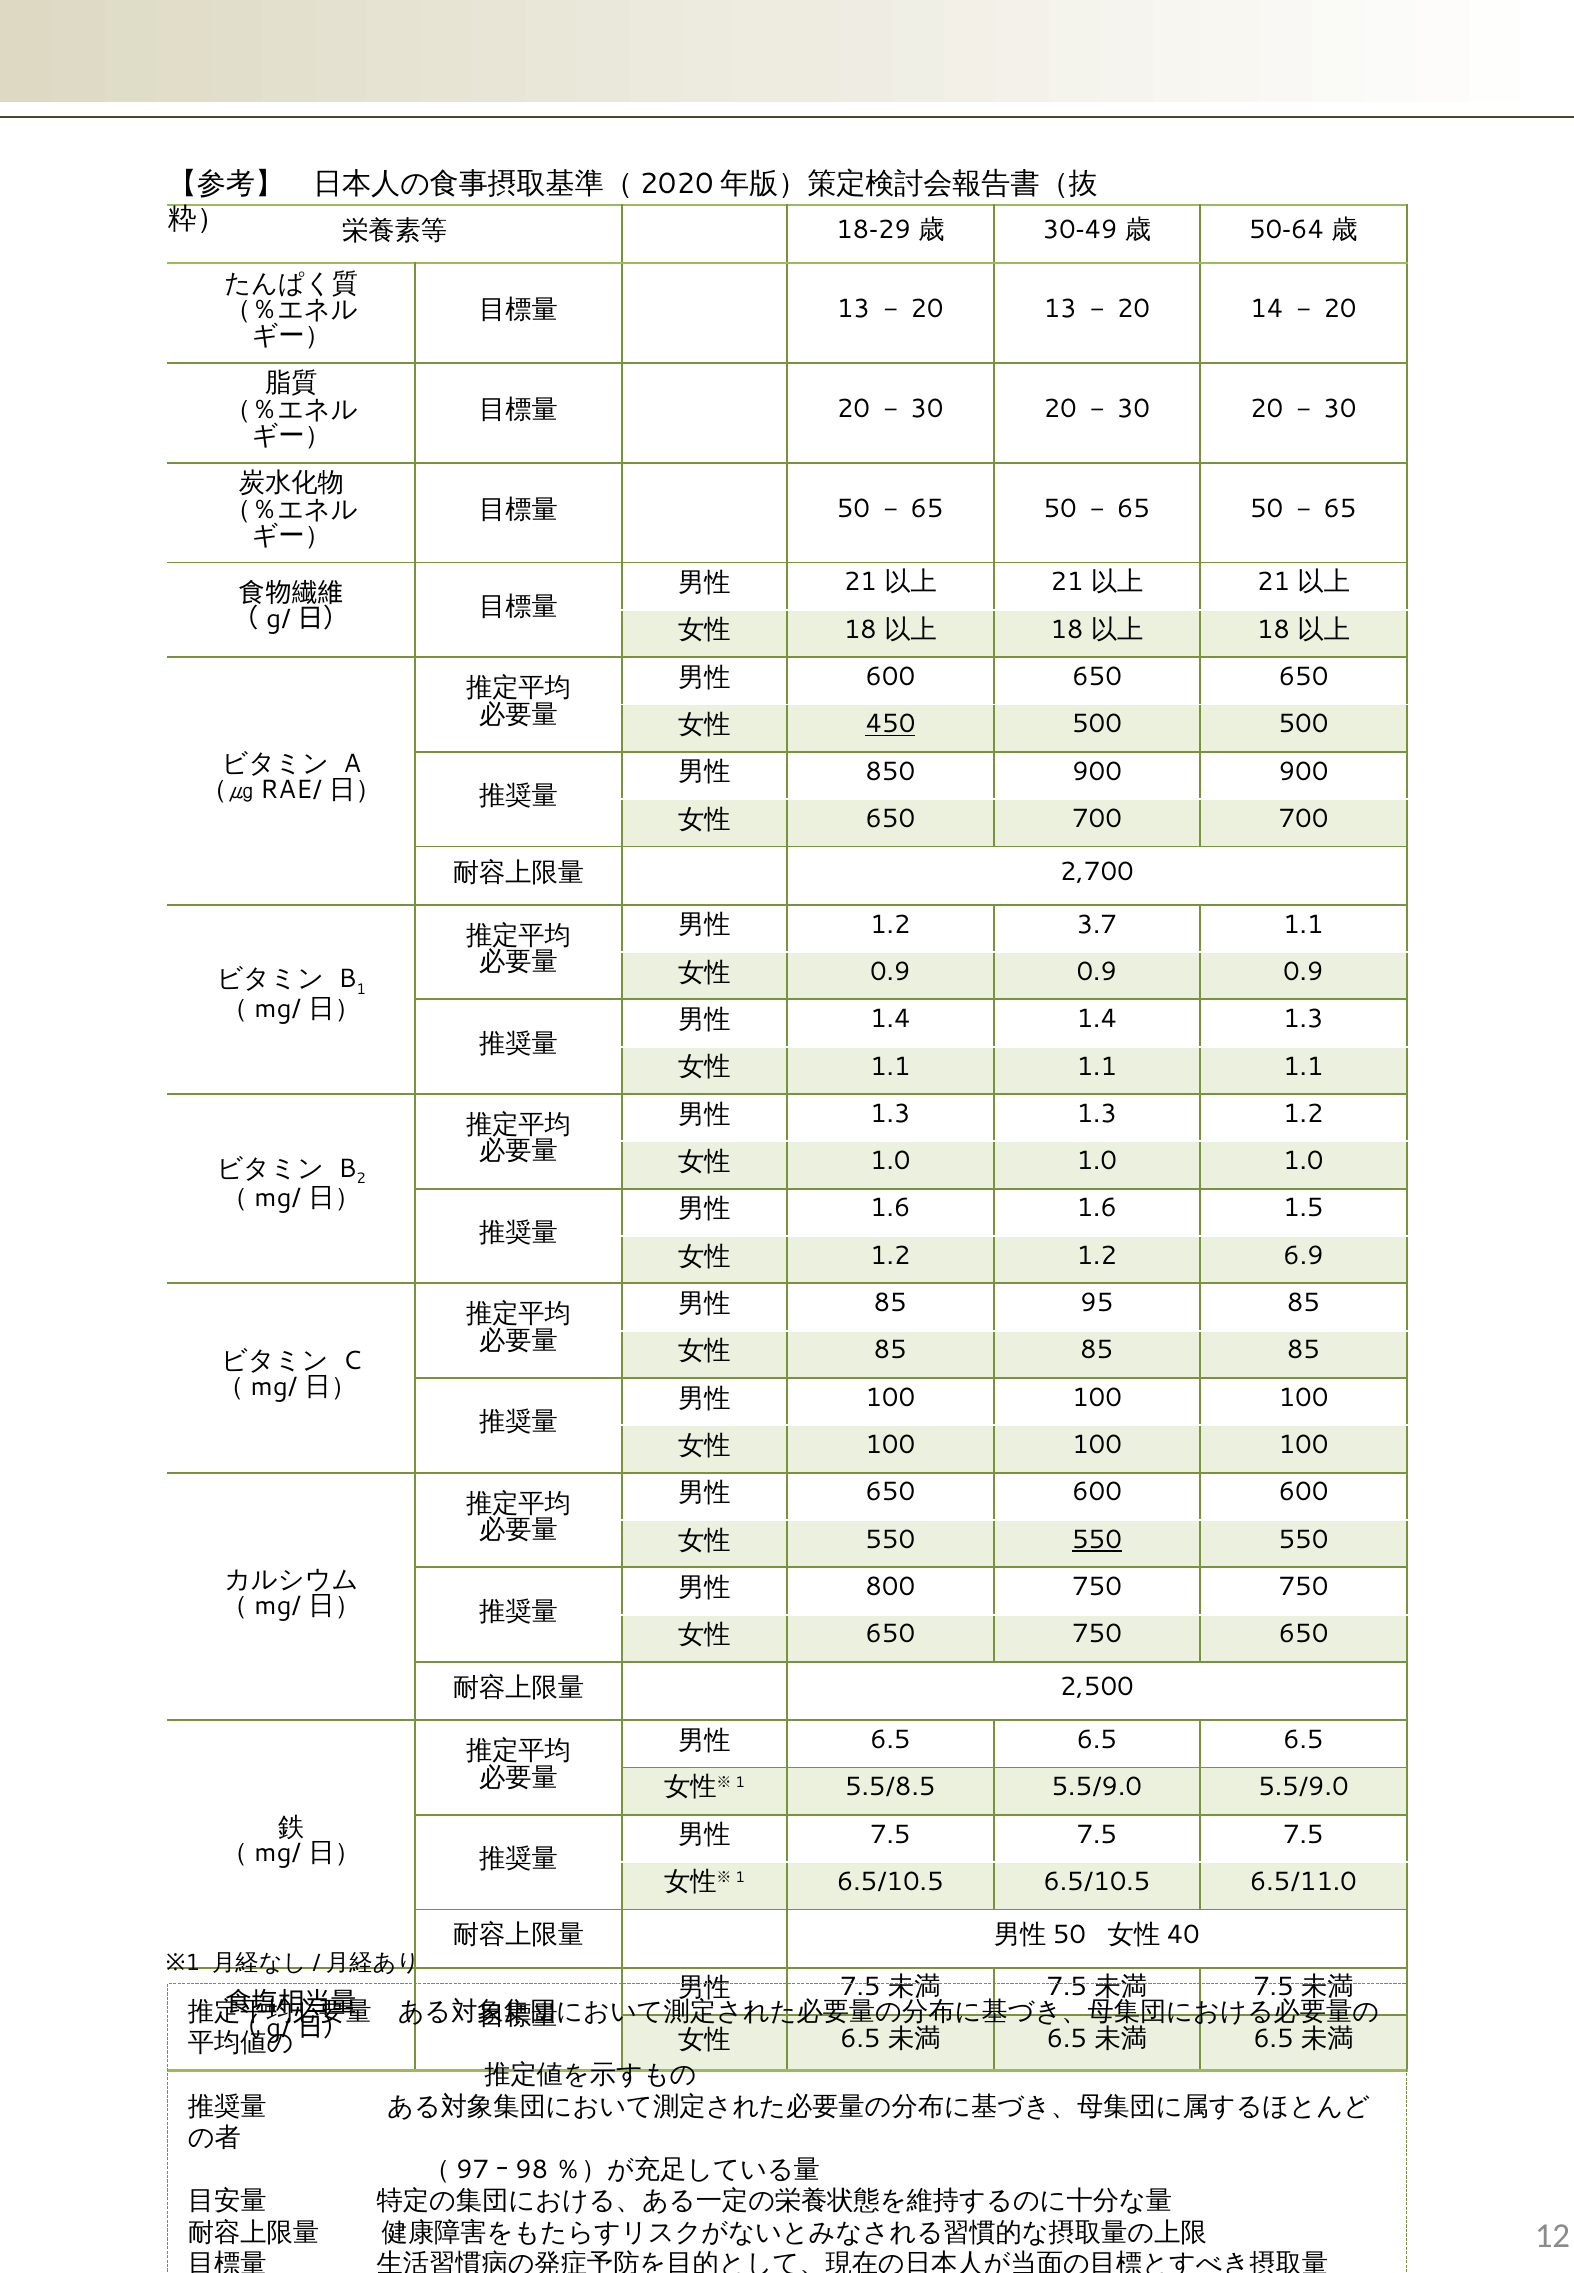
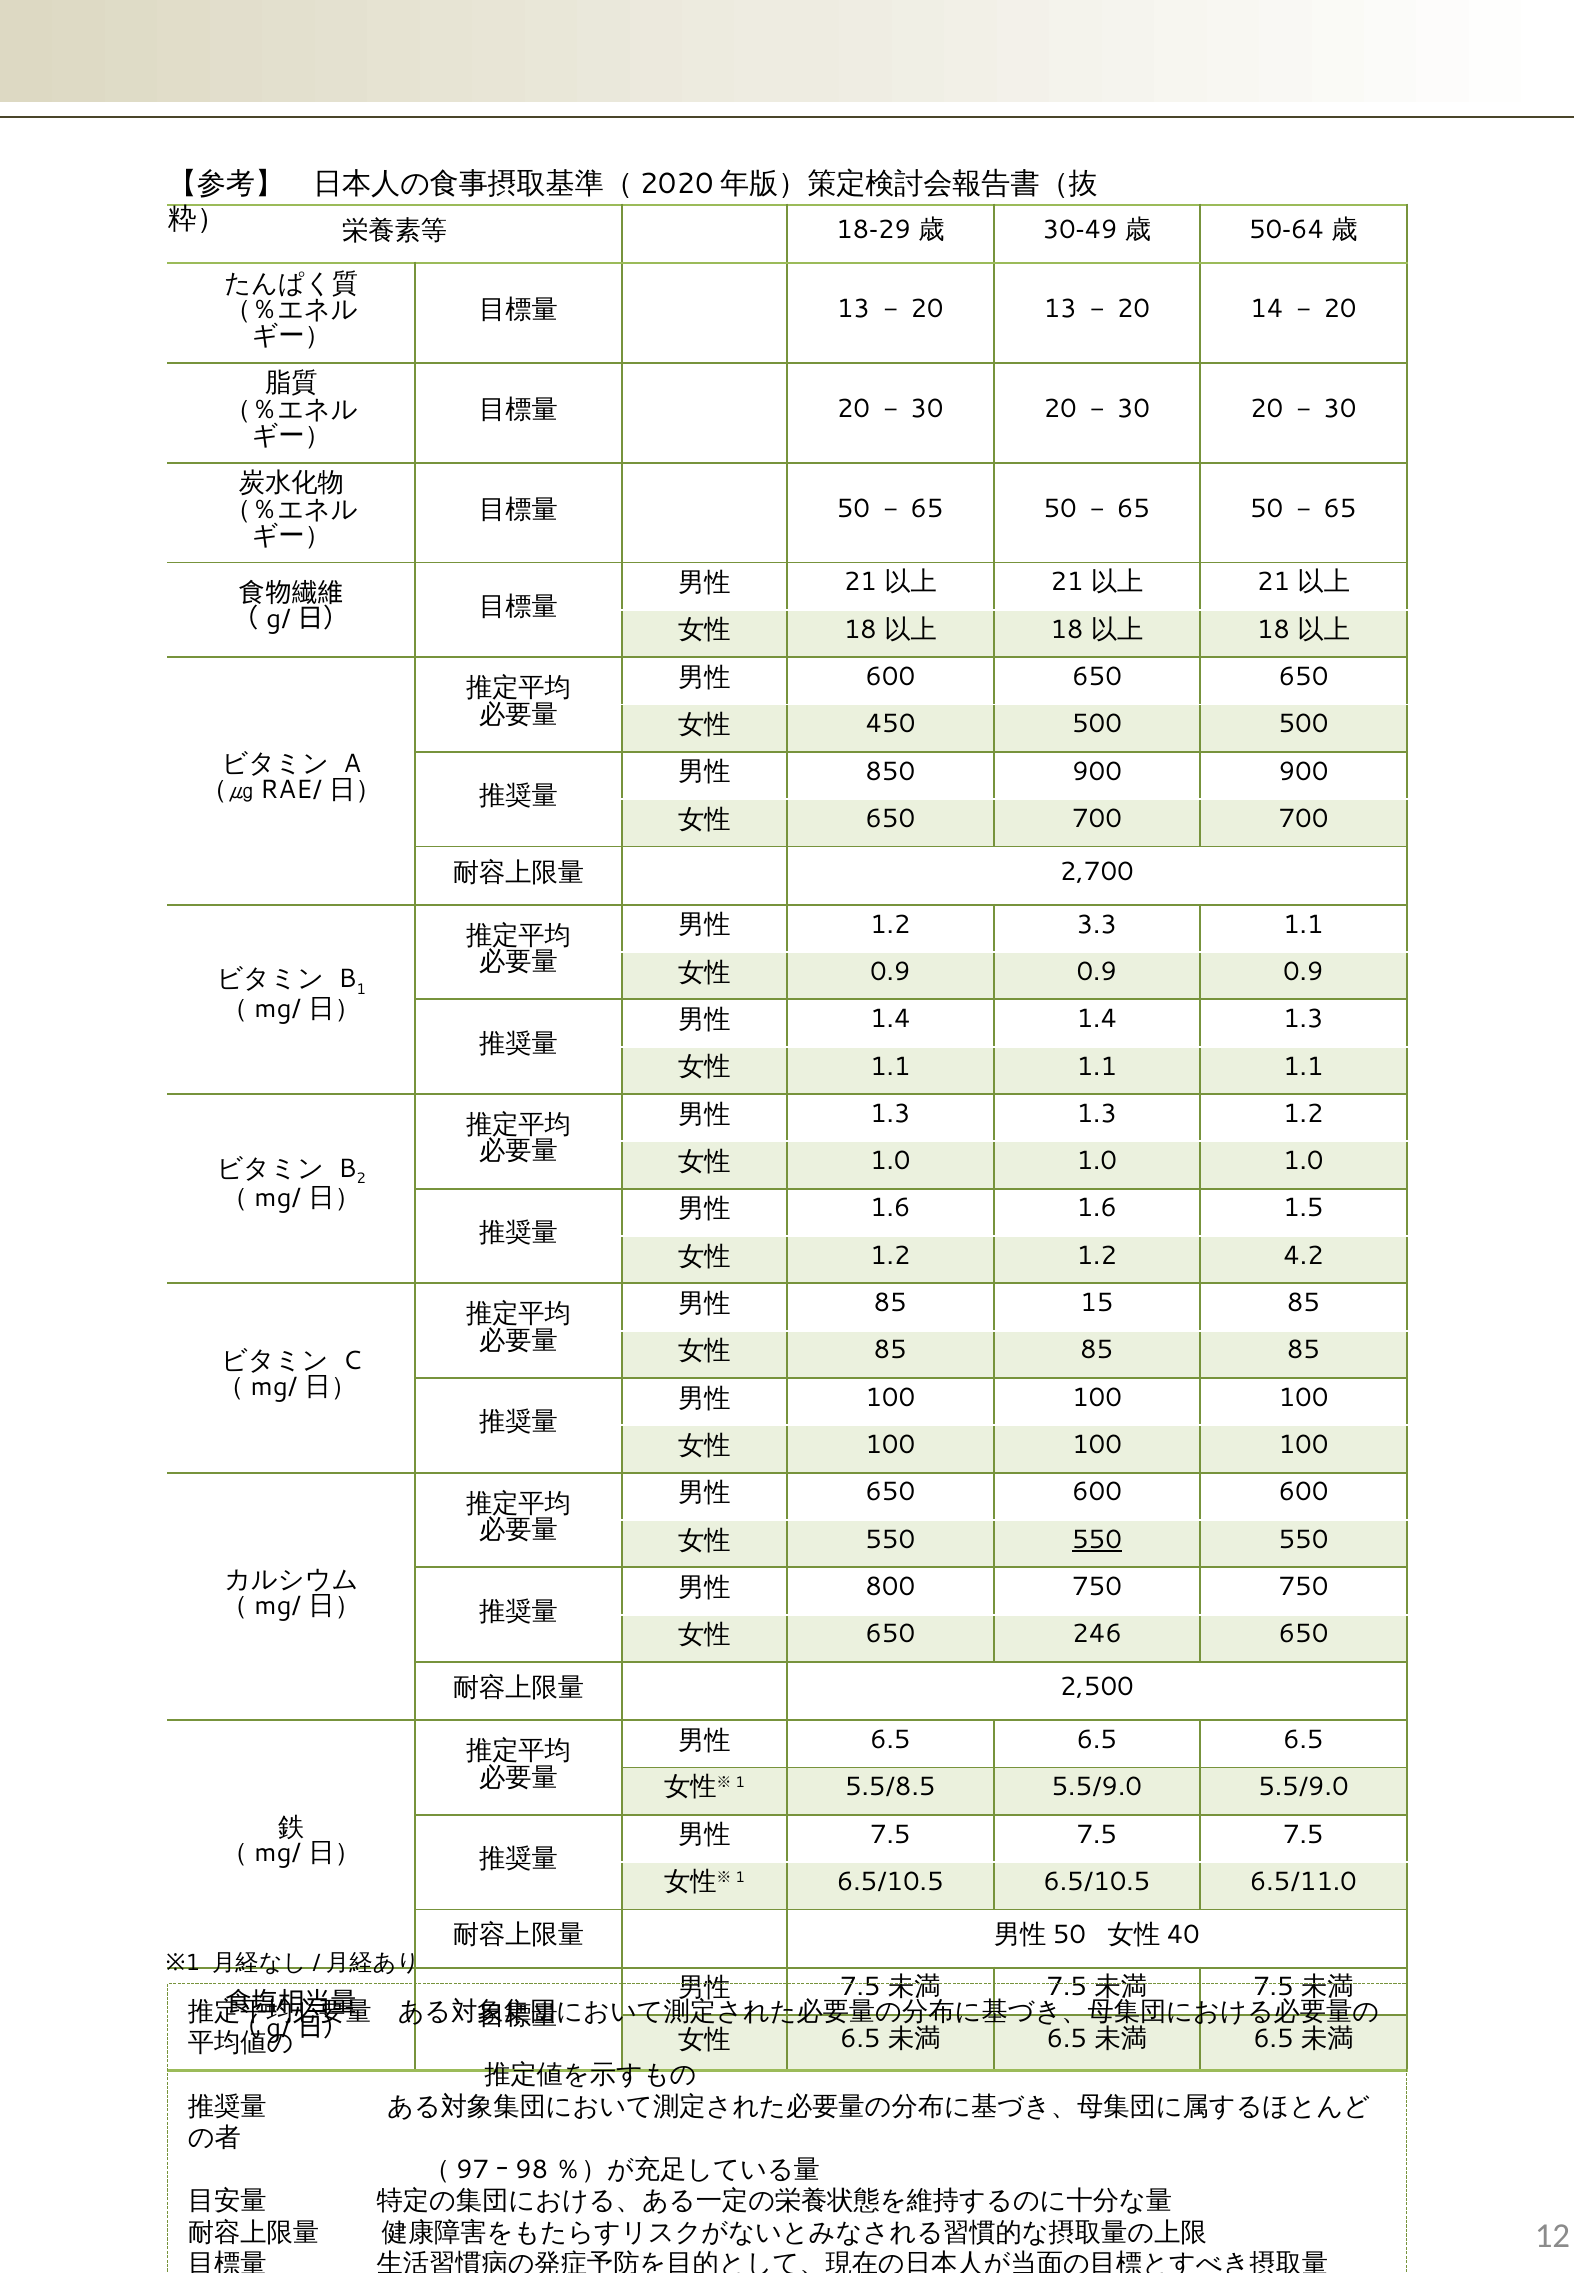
450 underline: present -> none (890, 724)
3.7: 3.7 -> 3.3 (1097, 925)
6.9: 6.9 -> 4.2 (1303, 1256)
95: 95 -> 15 (1097, 1303)
650 750: 750 -> 246 (1097, 1635)
